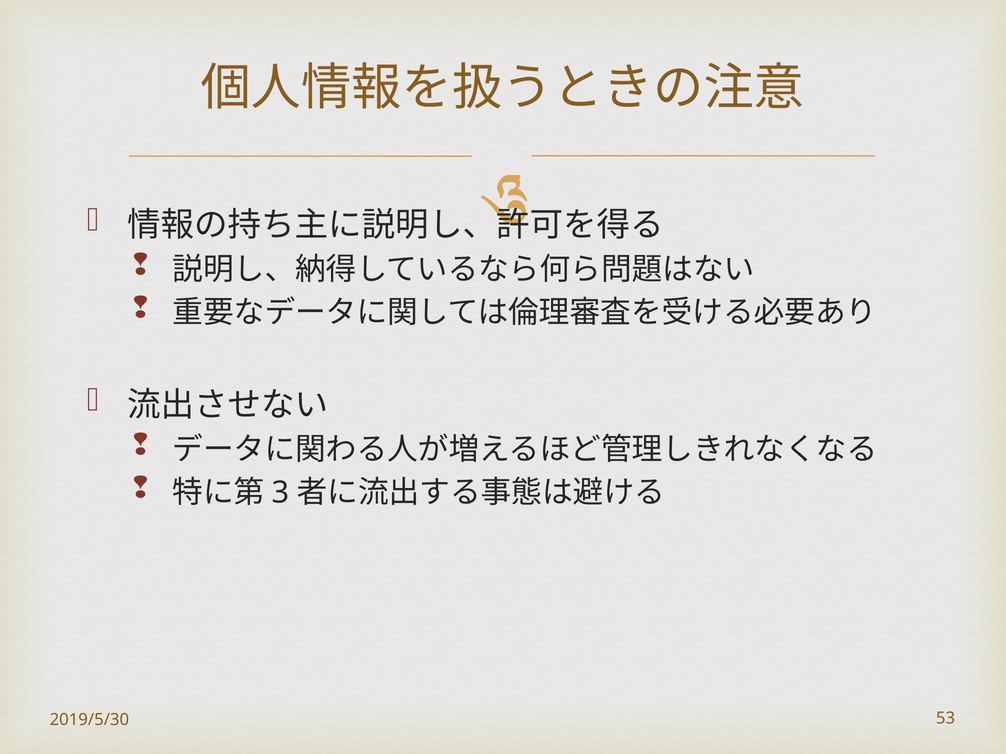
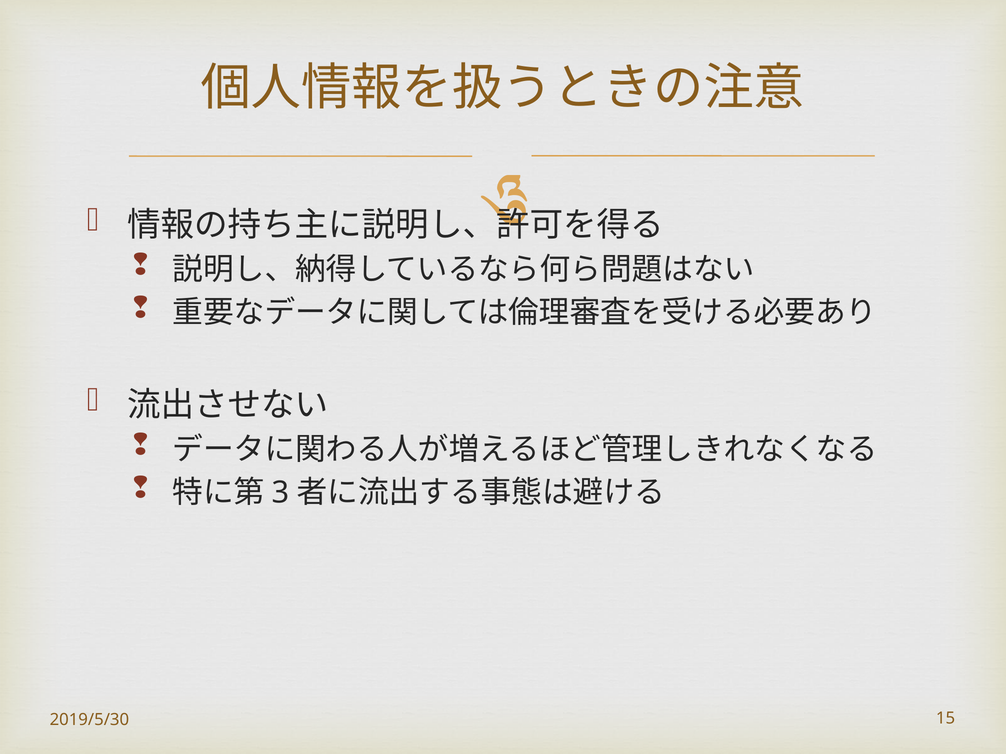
53: 53 -> 15 (946, 719)
